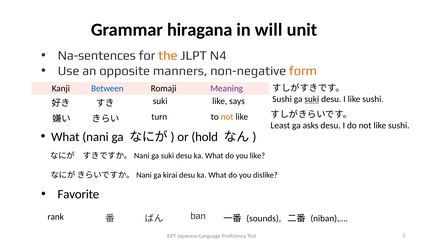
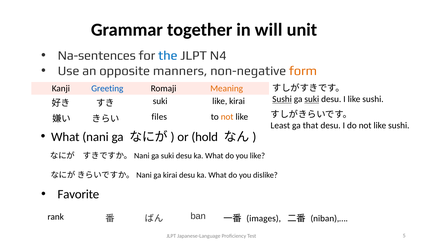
hiragana: hiragana -> together (200, 30)
the colour: orange -> blue (168, 56)
Between: Between -> Greeting (107, 88)
Meaning colour: purple -> orange (227, 88)
Sushi underline: none -> present (282, 99)
like says: says -> kirai (237, 101)
turn: turn -> files (159, 117)
asks: asks -> that (311, 126)
sounds: sounds -> images (264, 219)
